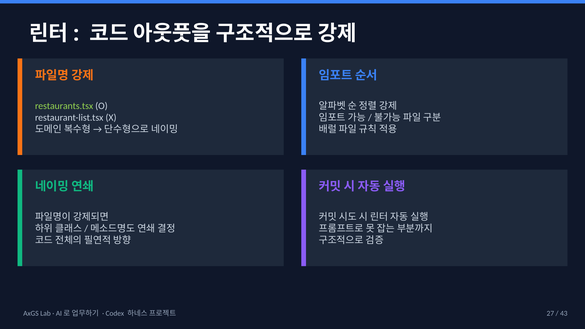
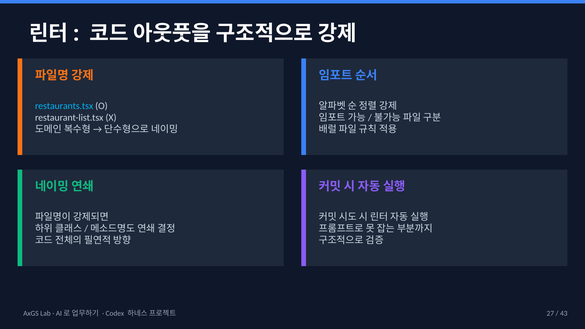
restaurants.tsx colour: light green -> light blue (64, 106)
